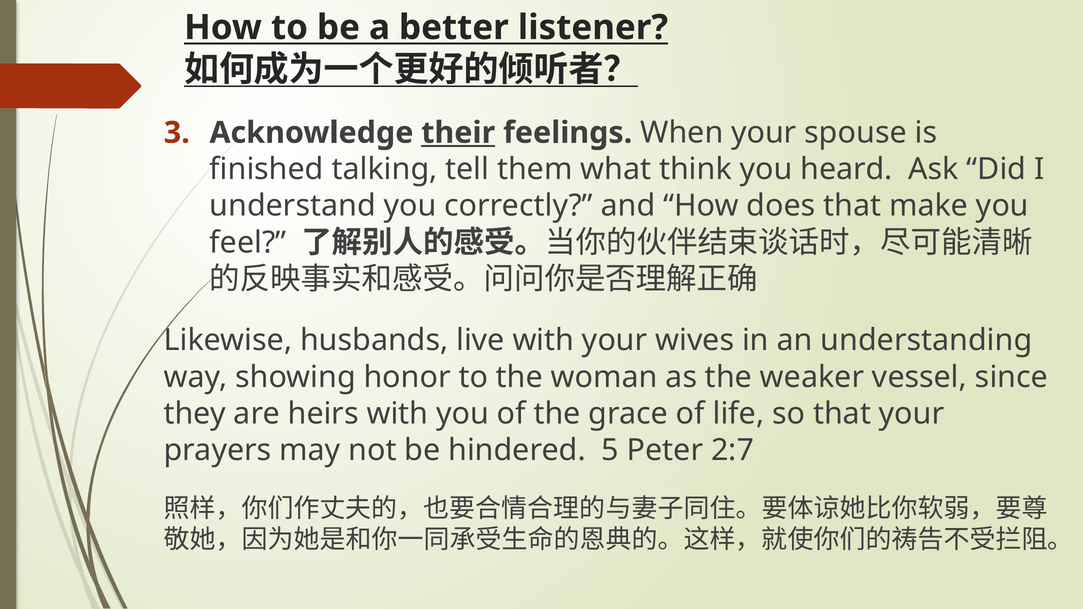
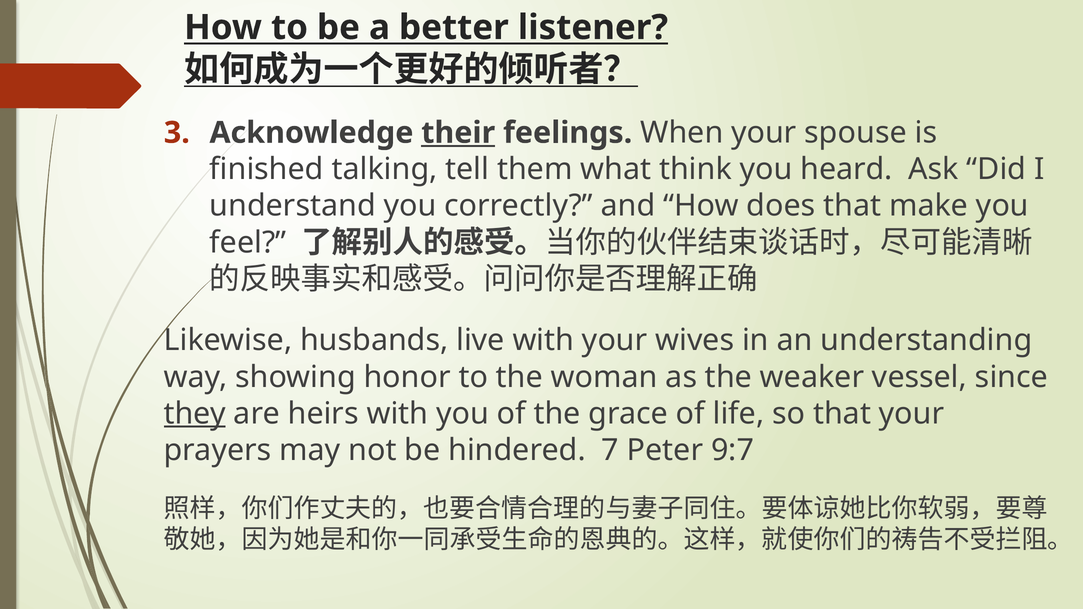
they underline: none -> present (195, 414)
5: 5 -> 7 (610, 450)
2:7: 2:7 -> 9:7 (733, 450)
